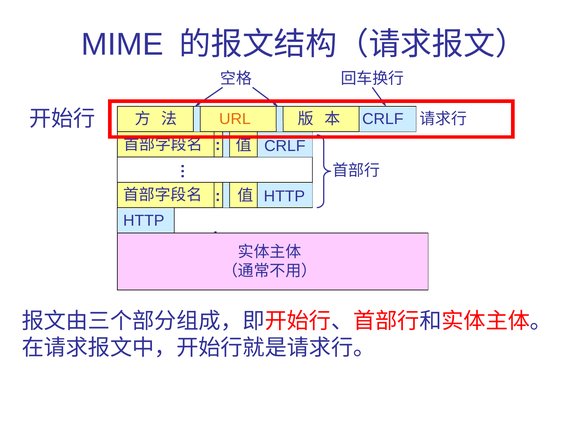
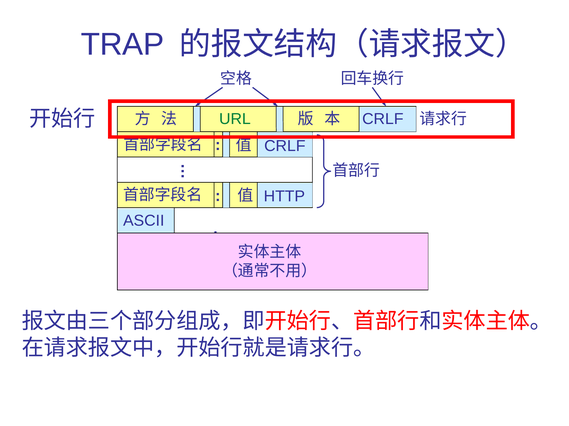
MIME: MIME -> TRAP (122, 44)
URL colour: orange -> green (235, 119)
HTTP: HTTP -> ASCII (144, 221)
